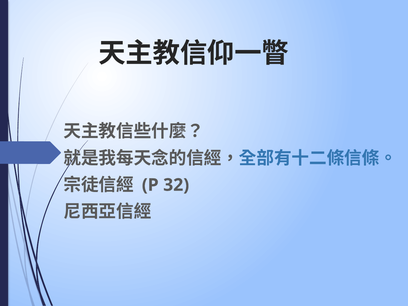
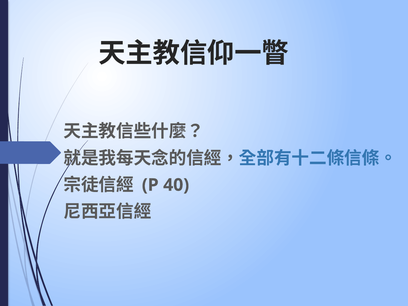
32: 32 -> 40 (176, 185)
